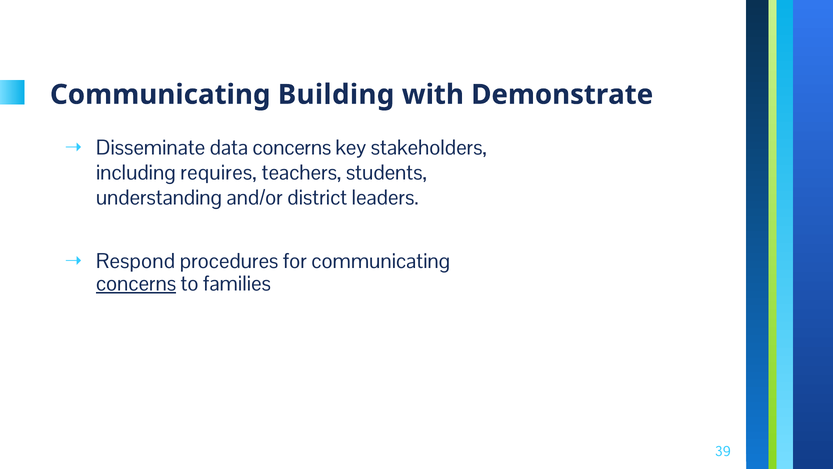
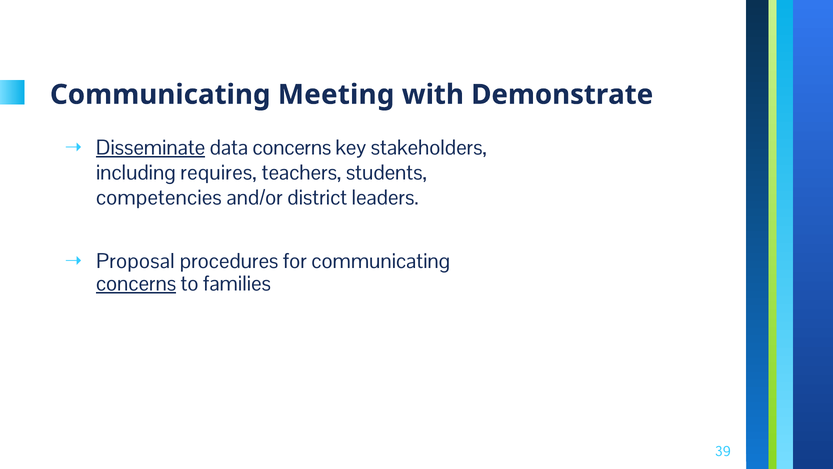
Building: Building -> Meeting (336, 95)
Disseminate underline: none -> present (151, 148)
understanding: understanding -> competencies (159, 198)
Respond: Respond -> Proposal (135, 261)
